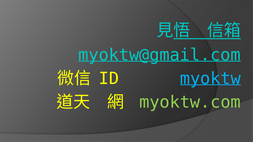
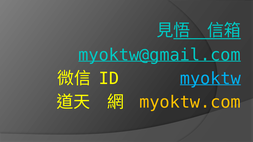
myoktw.com colour: light green -> yellow (190, 102)
